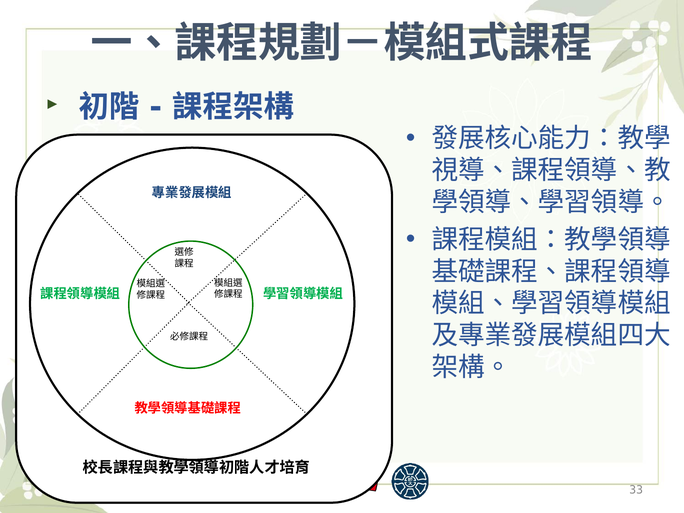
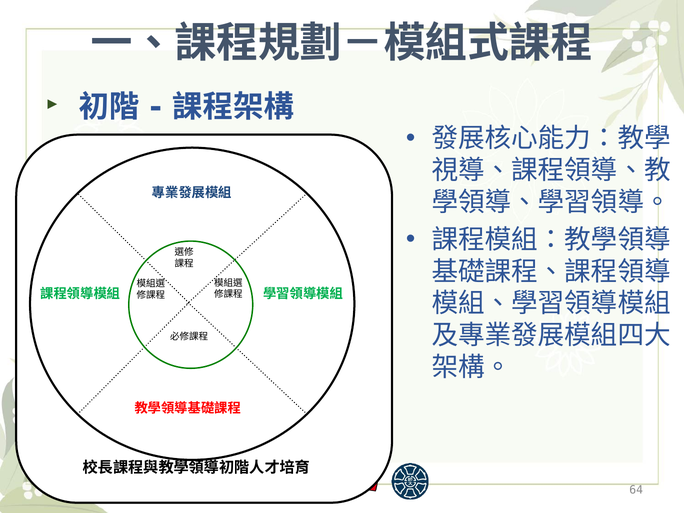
33: 33 -> 64 (636, 490)
